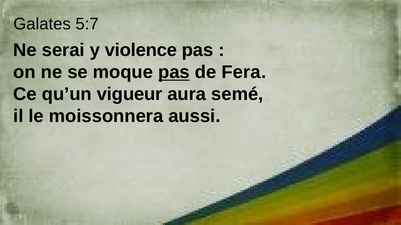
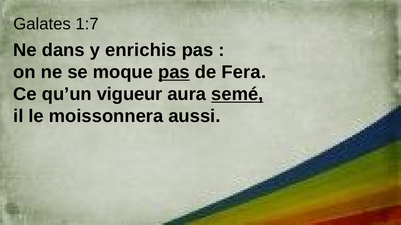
5:7: 5:7 -> 1:7 (87, 24)
serai: serai -> dans (63, 50)
violence: violence -> enrichis (141, 50)
semé underline: none -> present (237, 94)
